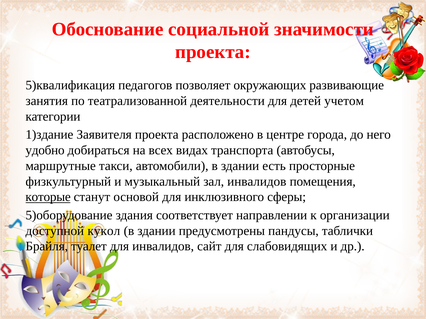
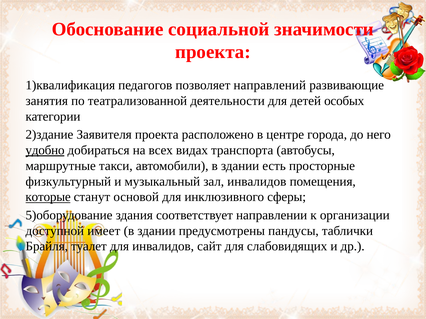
5)квалификация: 5)квалификация -> 1)квалификация (70, 85)
окружающих: окружающих -> направлений (270, 85)
учетом: учетом -> особых (344, 101)
1)здание: 1)здание -> 2)здание (49, 135)
удобно underline: none -> present (45, 150)
кукол: кукол -> имеет (104, 231)
